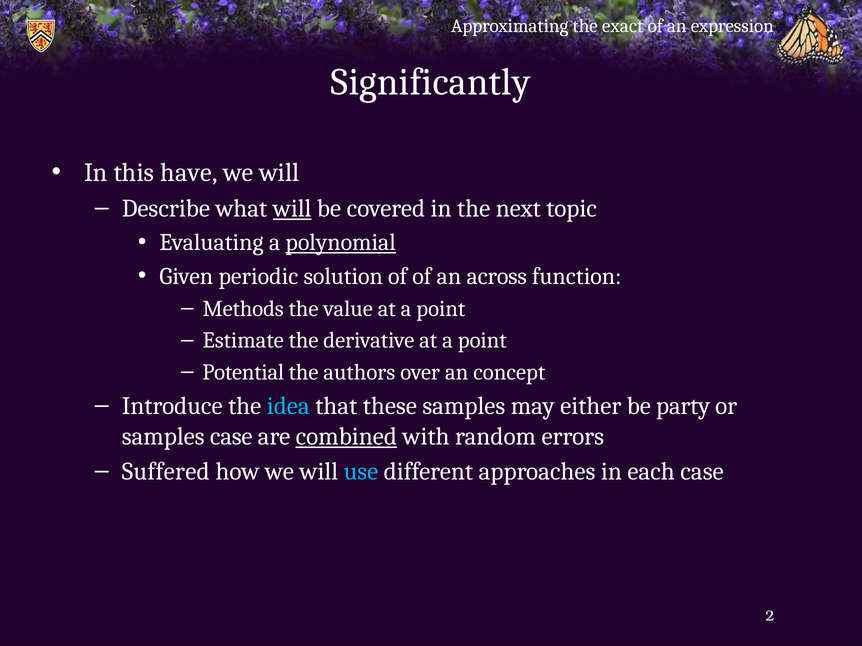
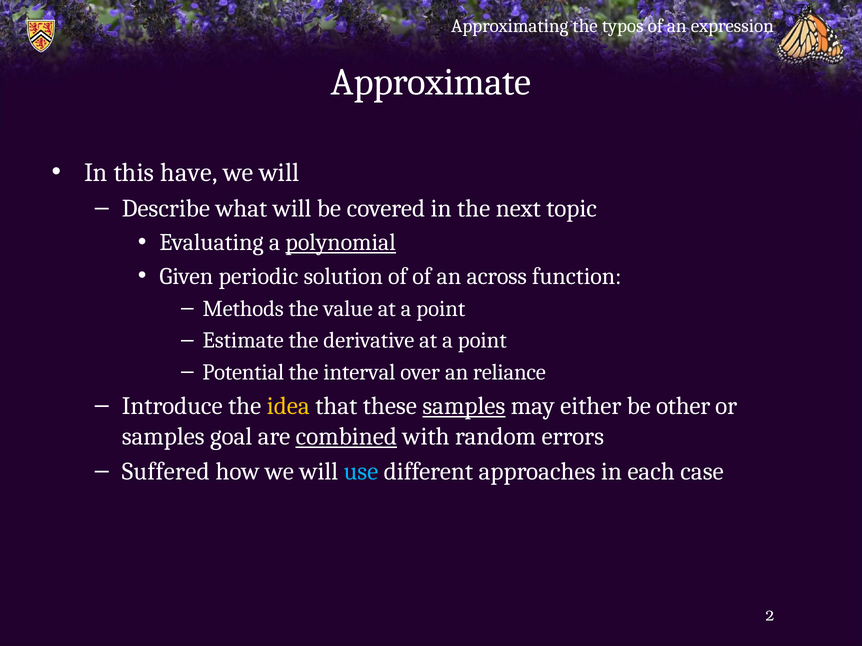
exact: exact -> typos (623, 26)
Significantly: Significantly -> Approximate (431, 82)
will underline: present -> none (292, 209)
authors: authors -> interval (359, 372)
concept: concept -> reliance (509, 372)
idea colour: light blue -> yellow (288, 406)
samples underline: none -> present (464, 406)
party: party -> other (683, 406)
samples case: case -> goal (231, 437)
